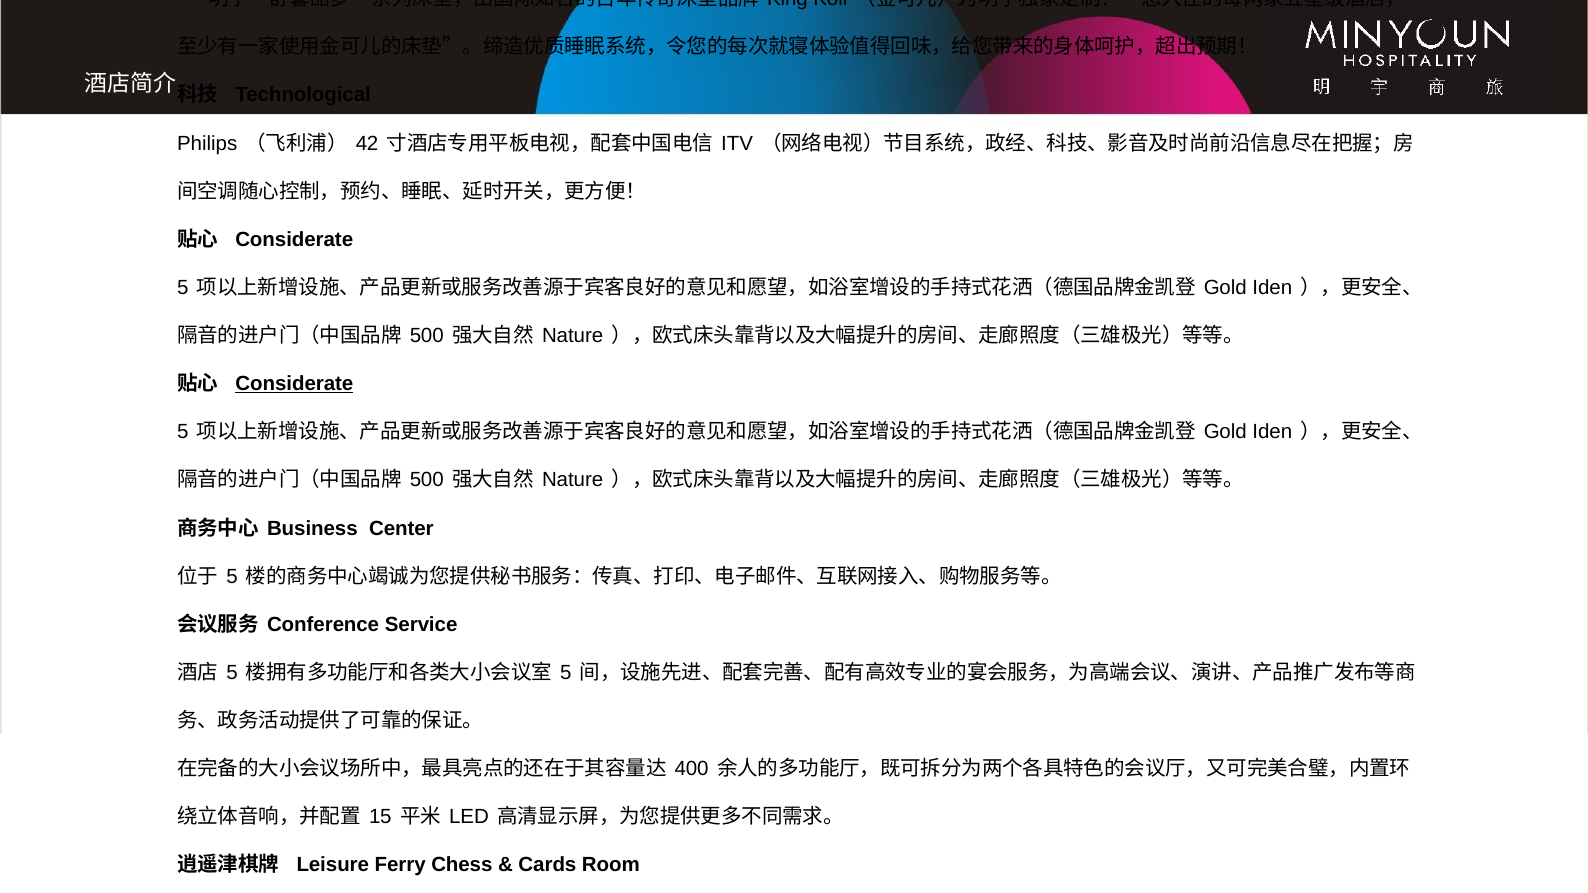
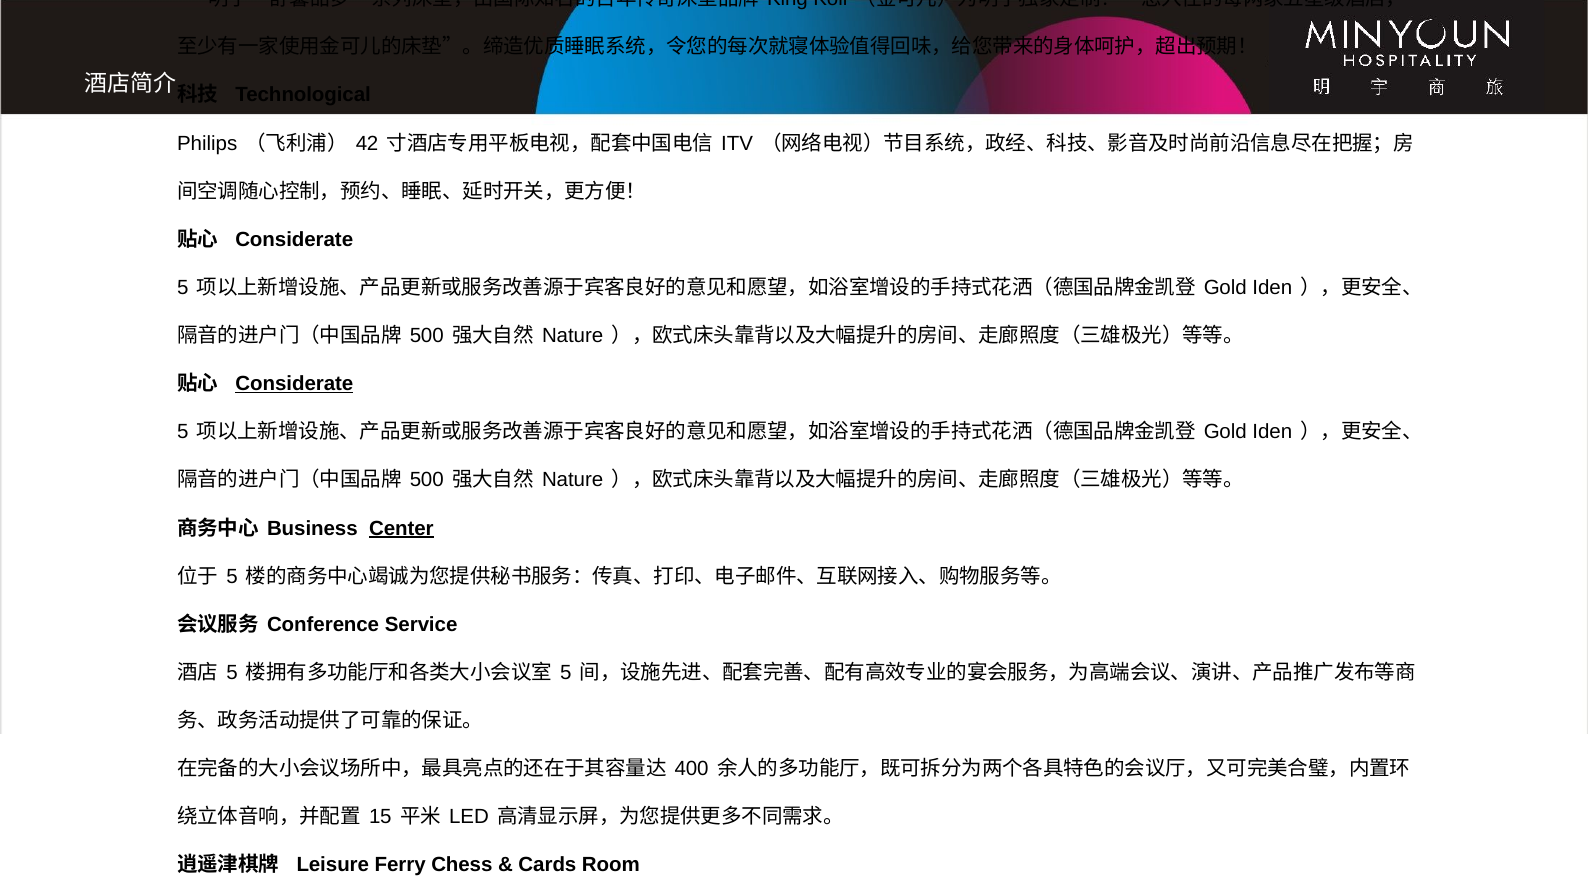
Center underline: none -> present (401, 528)
